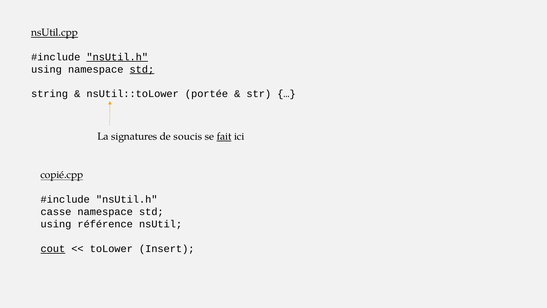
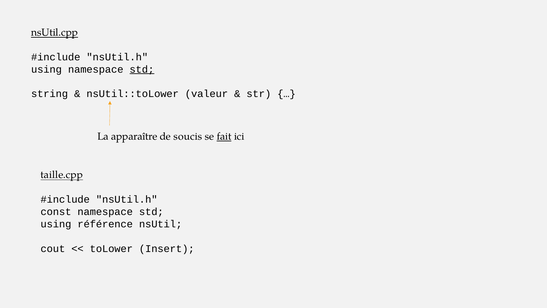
nsUtil.h underline: present -> none (117, 57)
portée: portée -> valeur (206, 94)
signatures: signatures -> apparaître (134, 136)
copié.cpp: copié.cpp -> taille.cpp (62, 175)
casse: casse -> const (56, 212)
cout underline: present -> none (53, 249)
